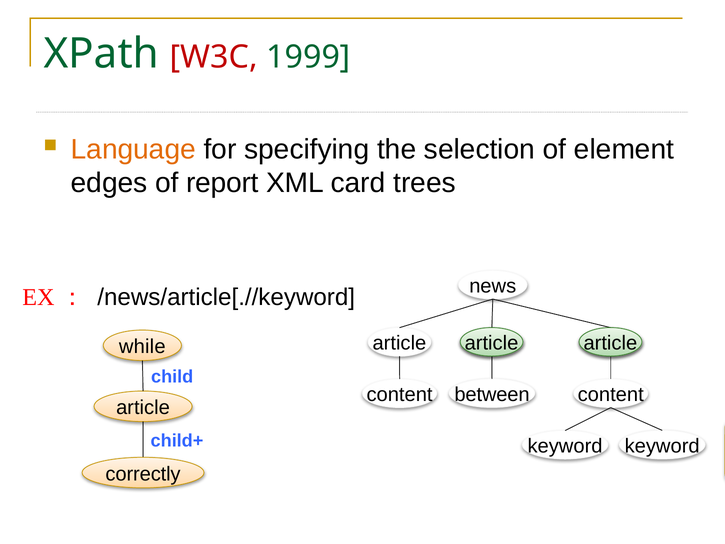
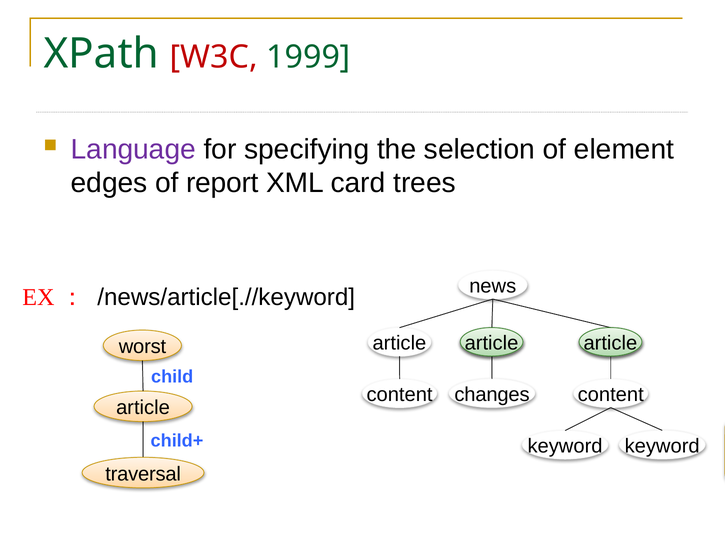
Language colour: orange -> purple (133, 149)
while: while -> worst (142, 347)
between: between -> changes (492, 394)
correctly: correctly -> traversal (143, 474)
